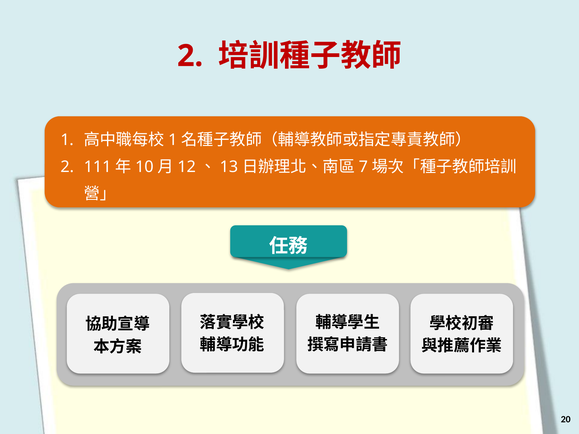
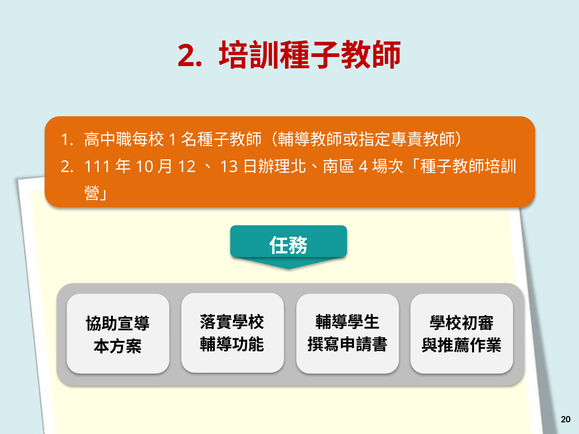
7: 7 -> 4 (363, 167)
